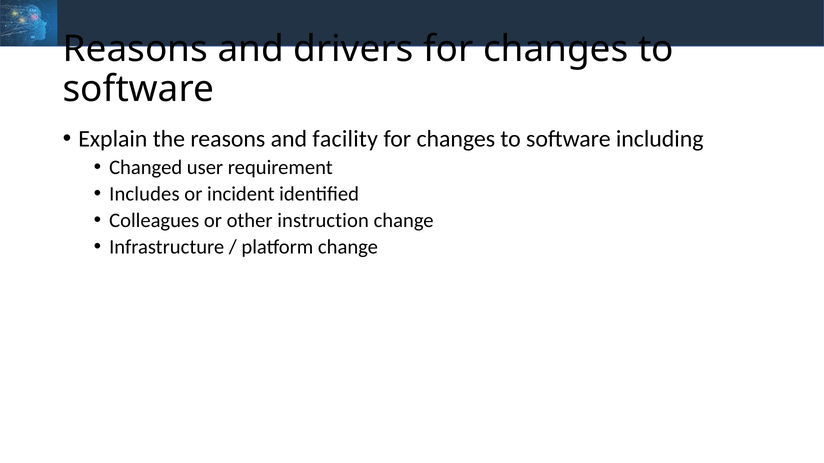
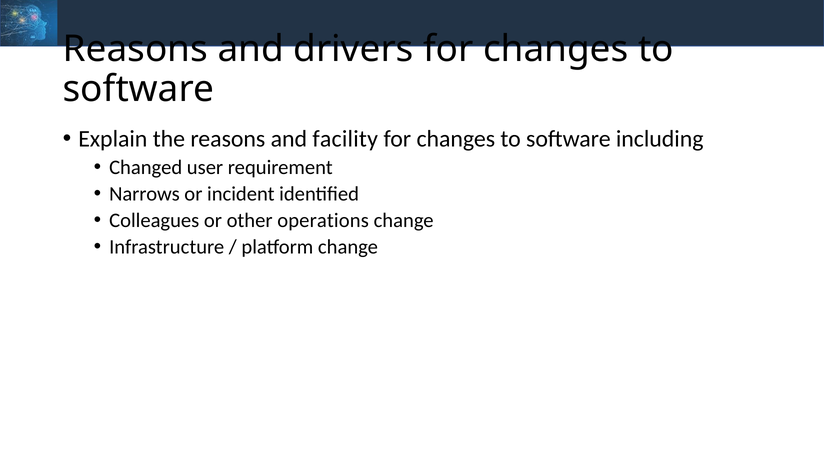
Includes: Includes -> Narrows (144, 194)
instruction: instruction -> operations (323, 221)
